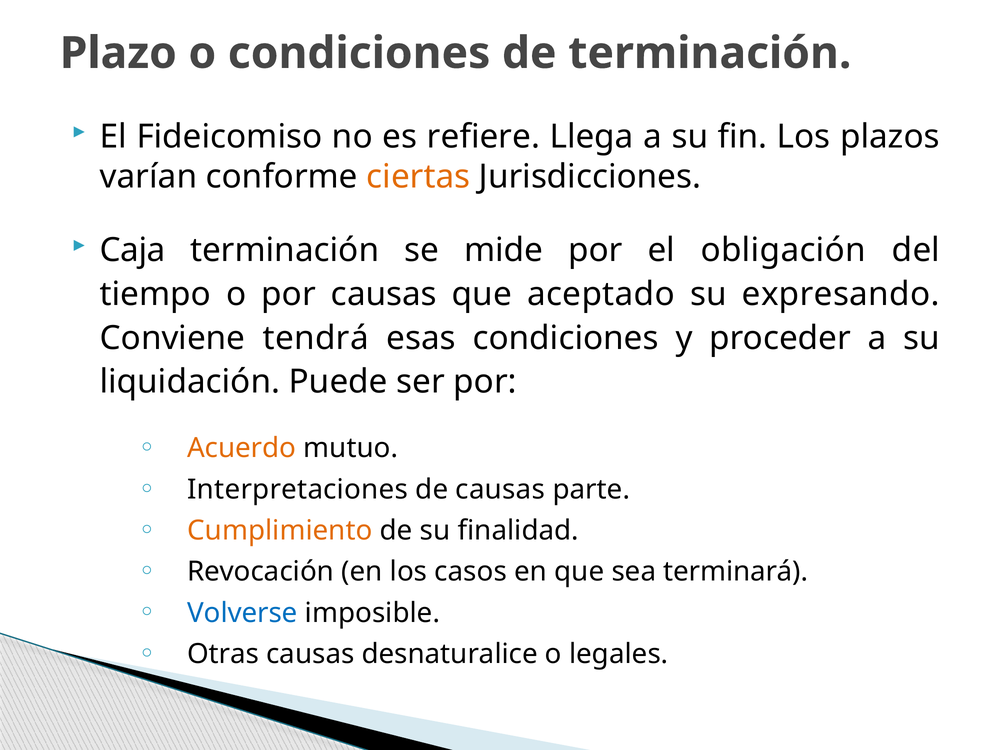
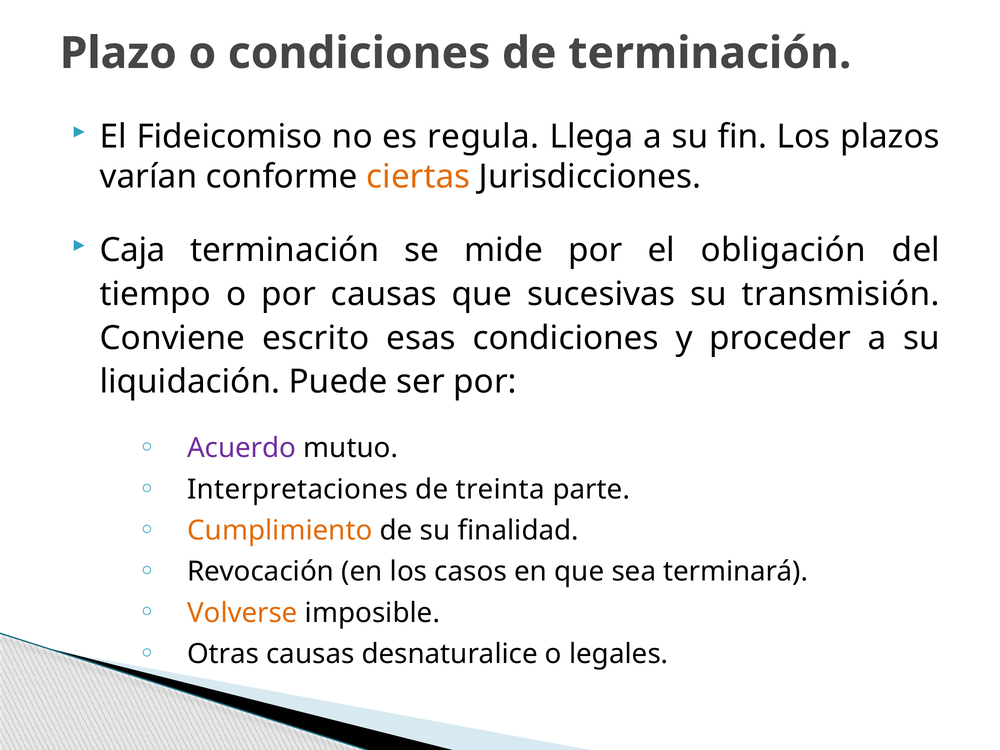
refiere: refiere -> regula (483, 137)
aceptado: aceptado -> sucesivas (601, 294)
expresando: expresando -> transmisión (841, 294)
tendrá: tendrá -> escrito (316, 338)
Acuerdo colour: orange -> purple (242, 448)
de causas: causas -> treinta (500, 489)
Volverse colour: blue -> orange (242, 613)
